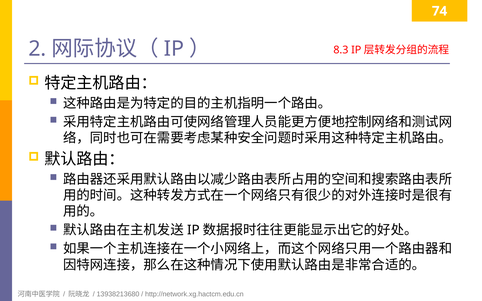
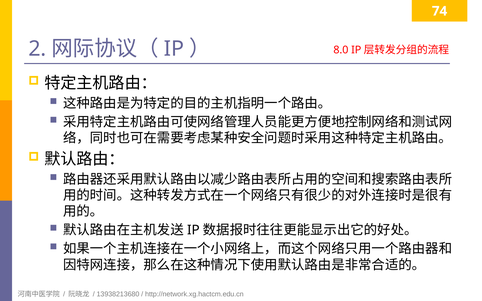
8.3: 8.3 -> 8.0 (341, 50)
